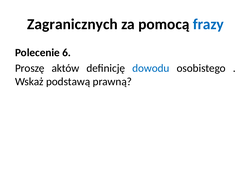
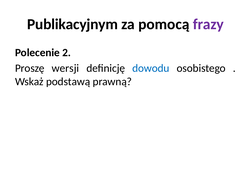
Zagranicznych: Zagranicznych -> Publikacyjnym (73, 24)
frazy colour: blue -> purple (208, 24)
6: 6 -> 2 (67, 53)
aktów: aktów -> wersji (65, 68)
